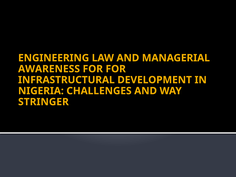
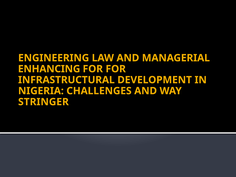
AWARENESS: AWARENESS -> ENHANCING (49, 69)
